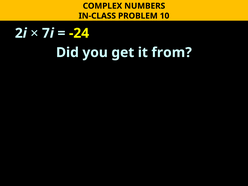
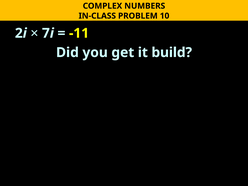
-24: -24 -> -11 (79, 33)
from: from -> build (172, 52)
